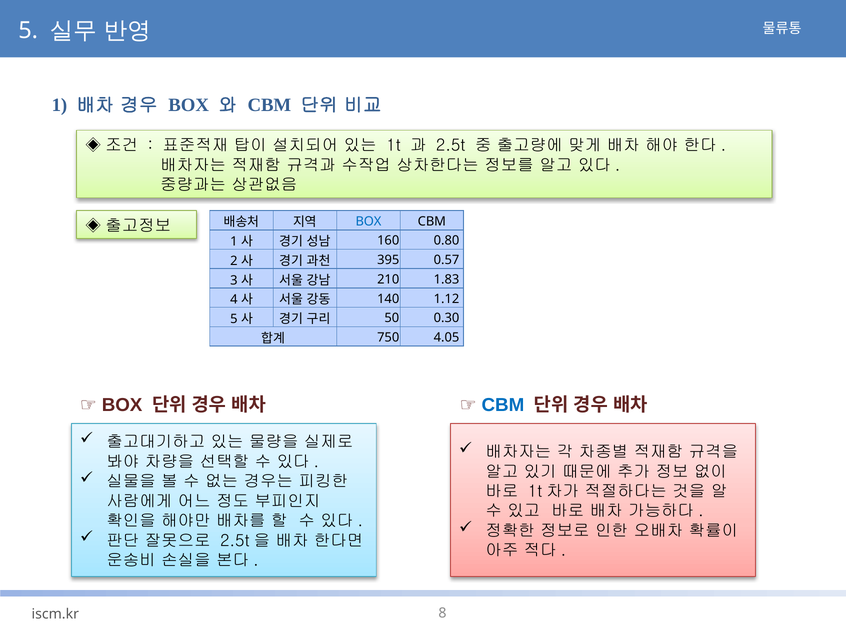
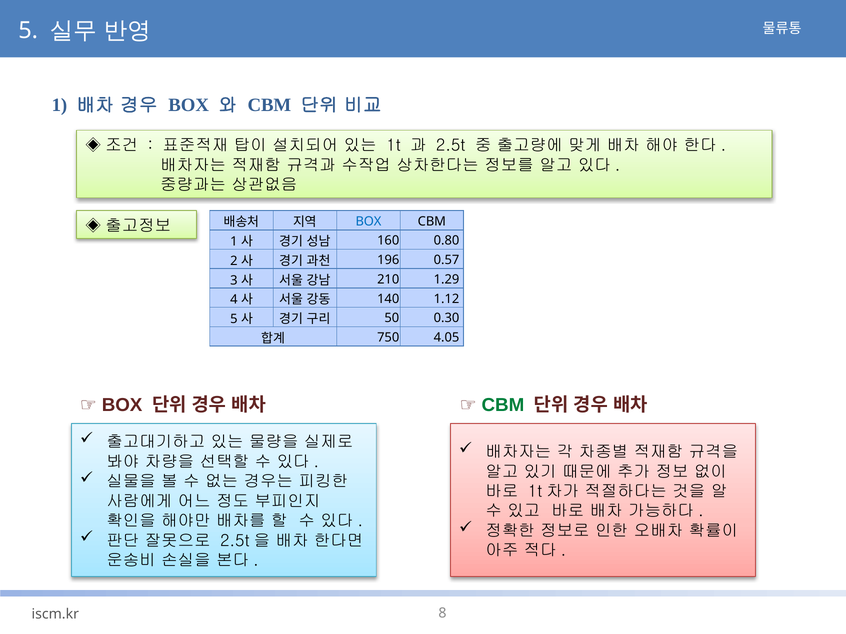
395: 395 -> 196 (388, 260)
1.83: 1.83 -> 1.29 (447, 280)
CBM colour: blue -> green (503, 405)
